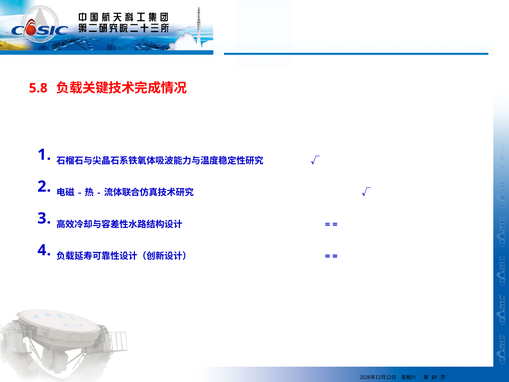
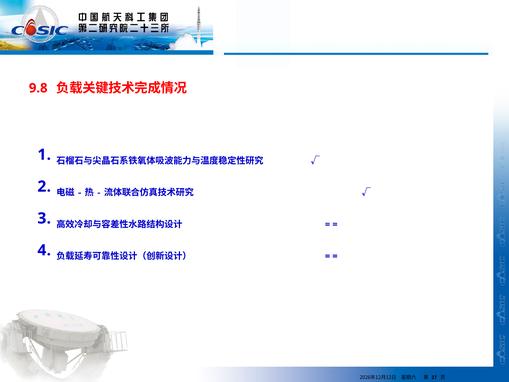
5.8: 5.8 -> 9.8 (38, 88)
